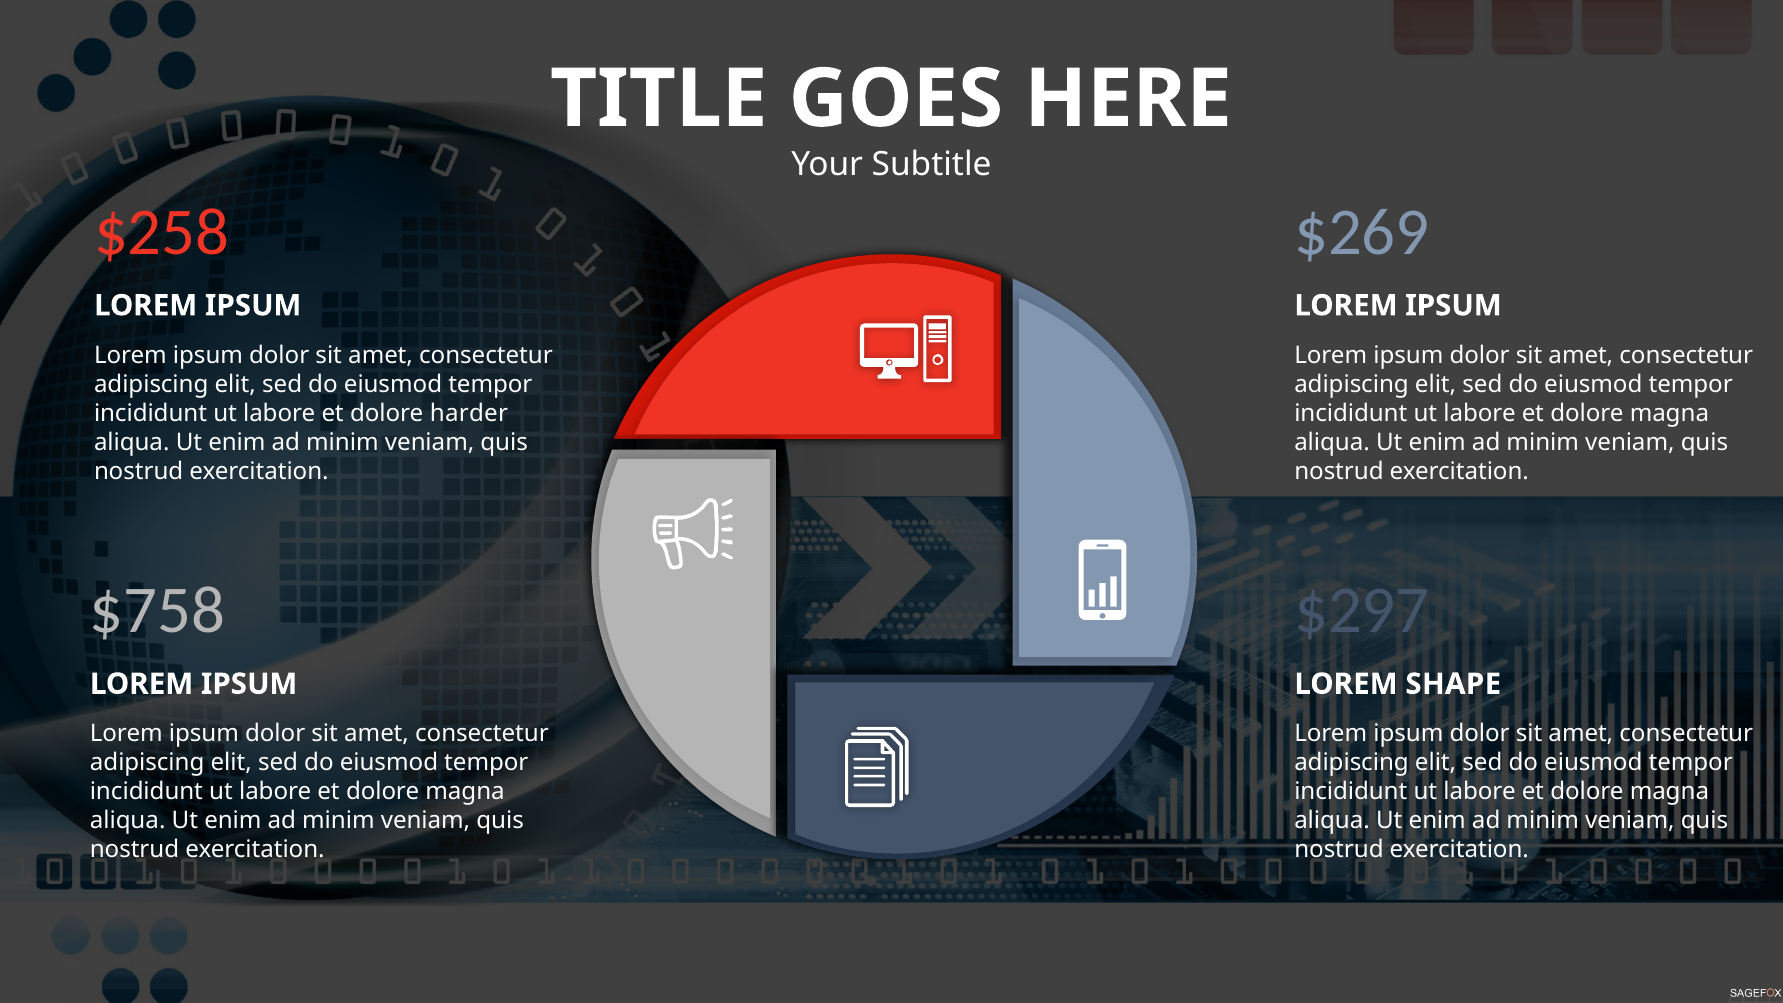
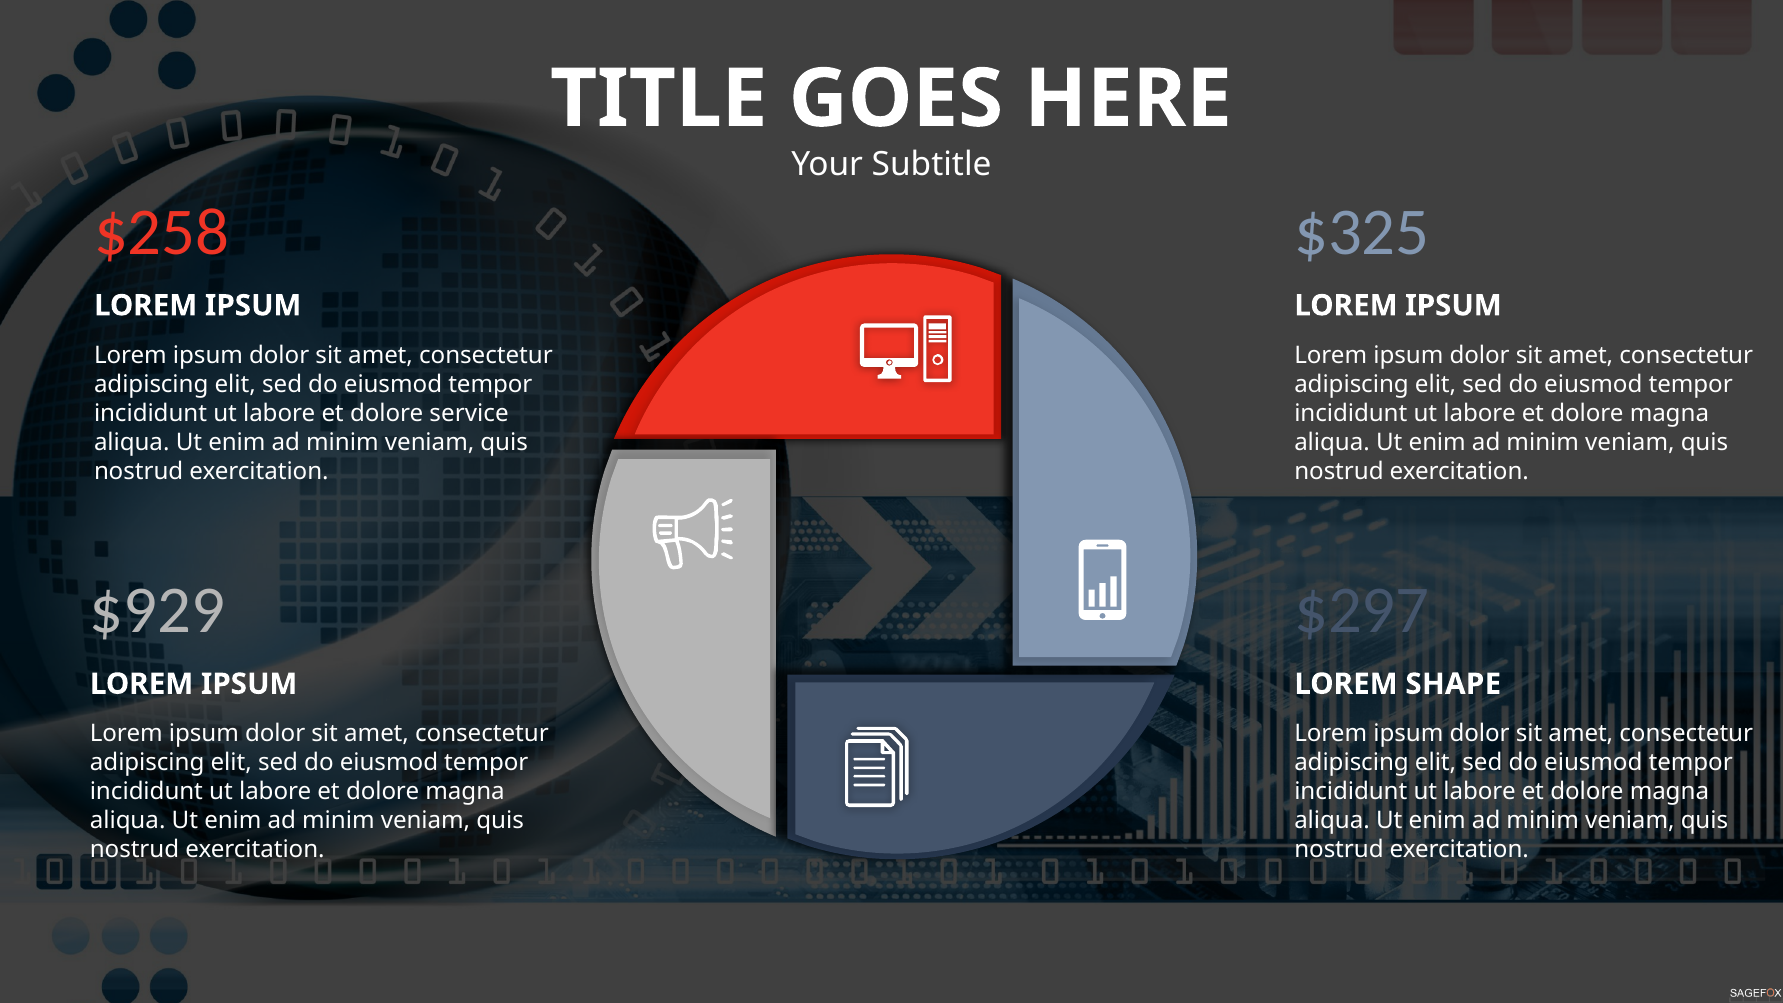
$269: $269 -> $325 (1362, 232)
harder: harder -> service (469, 413)
$758: $758 -> $929 (158, 611)
